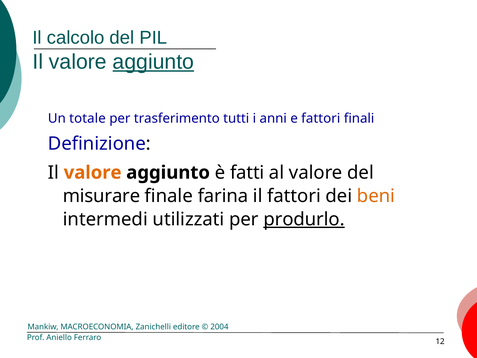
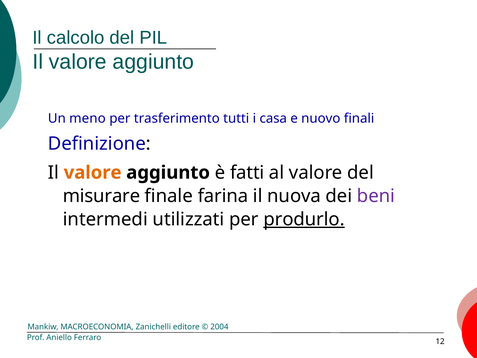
aggiunto underline: present -> none (153, 62)
totale: totale -> meno (87, 119)
anni: anni -> casa (273, 119)
e fattori: fattori -> nuovo (321, 119)
il fattori: fattori -> nuova (294, 196)
beni colour: orange -> purple (376, 196)
